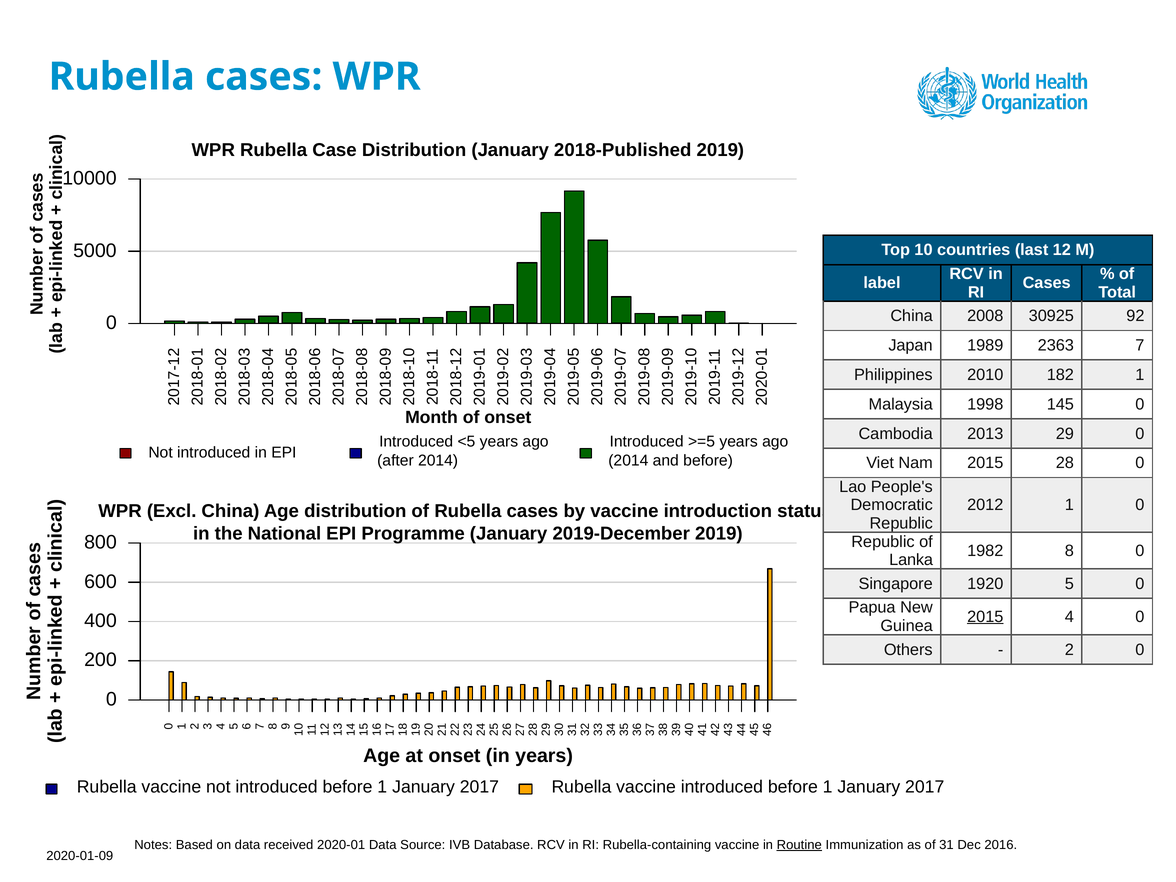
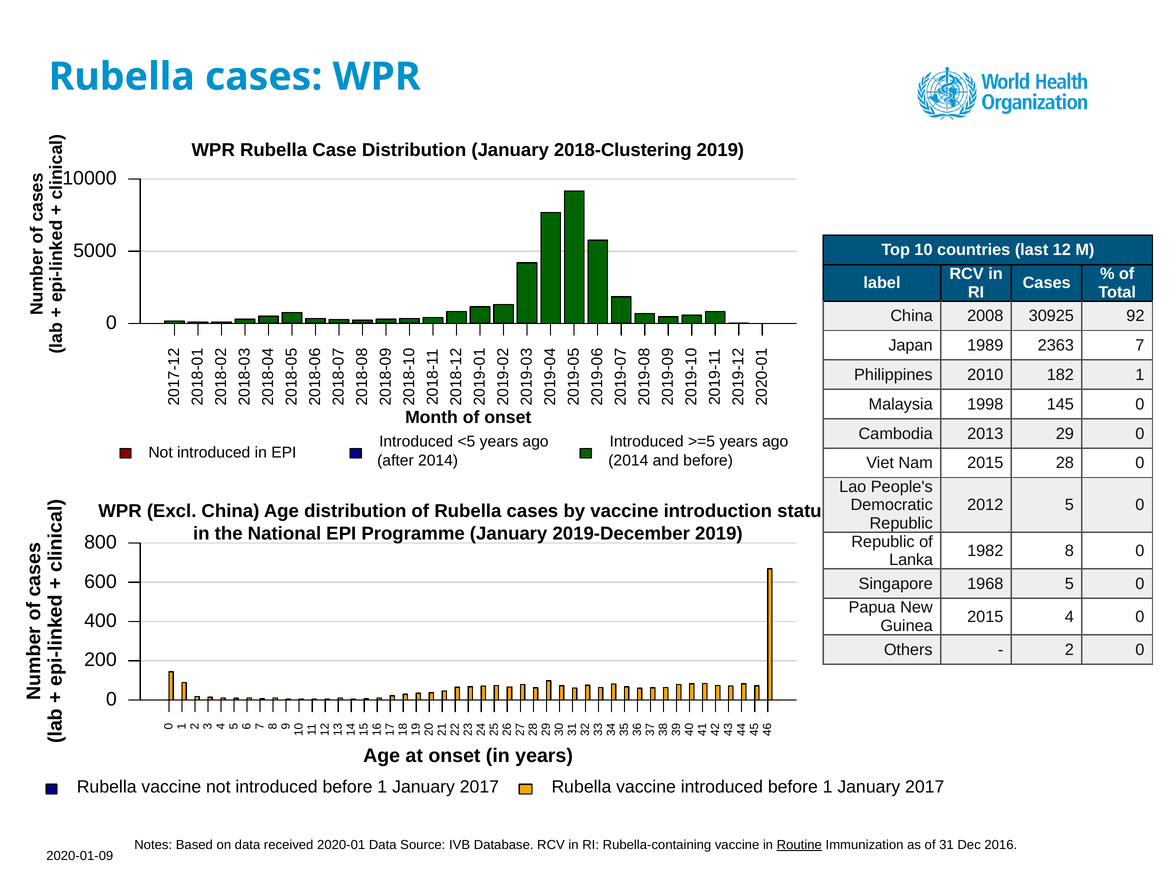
2018-Published: 2018-Published -> 2018-Clustering (623, 150)
2012 1: 1 -> 5 (1069, 505)
1920: 1920 -> 1968 (985, 584)
2015 underline: present -> none (985, 617)
